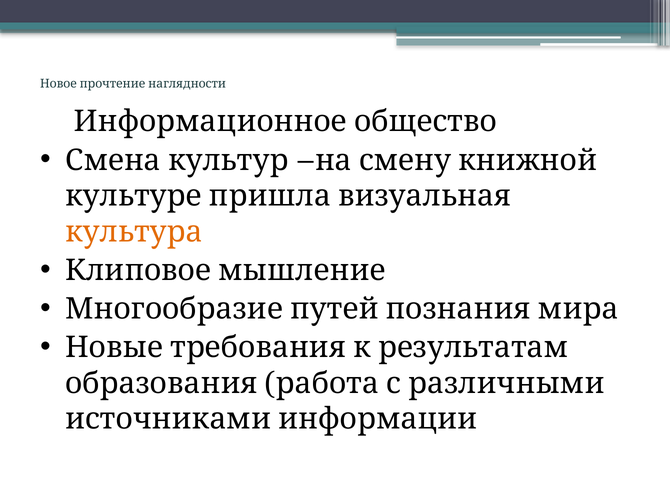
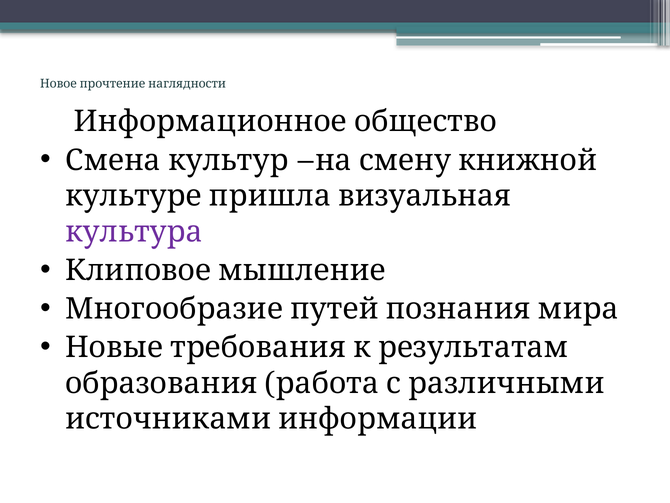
культура colour: orange -> purple (134, 232)
